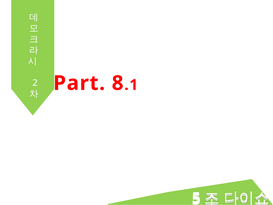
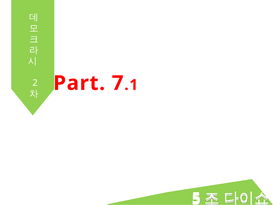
8: 8 -> 7 (118, 83)
